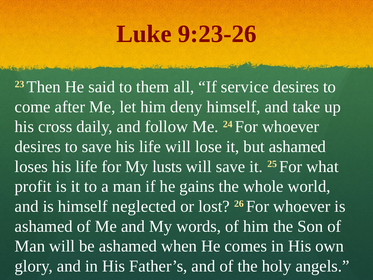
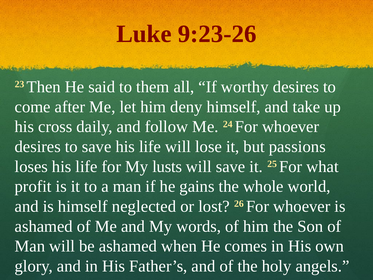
service: service -> worthy (245, 87)
but ashamed: ashamed -> passions (297, 147)
